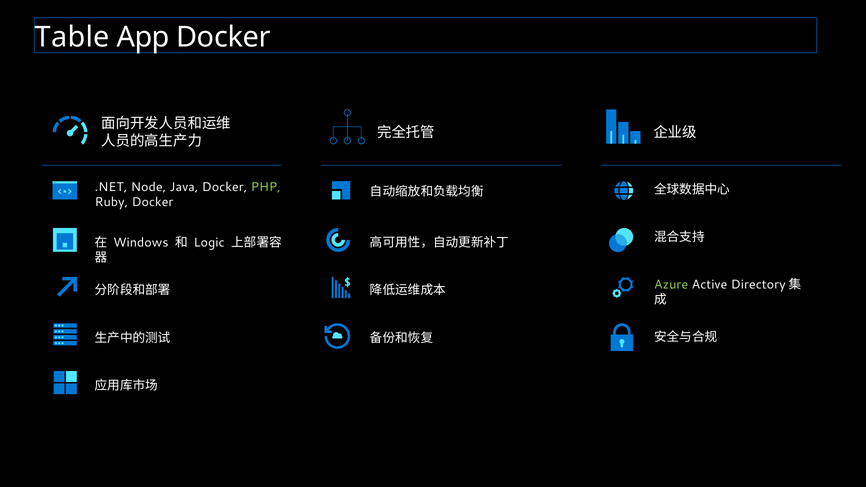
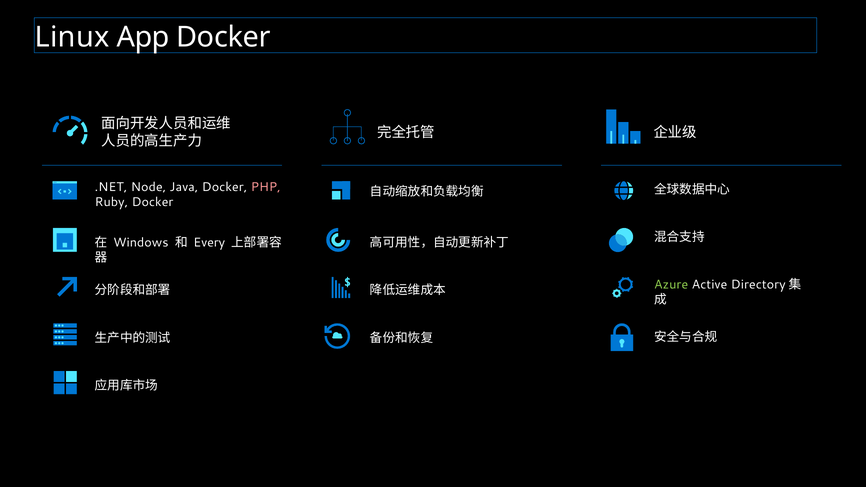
Table: Table -> Linux (72, 37)
PHP colour: light green -> pink (266, 187)
Logic: Logic -> Every (209, 243)
